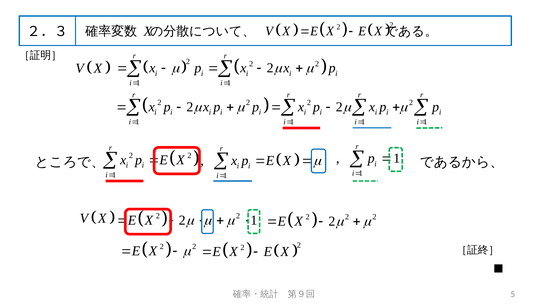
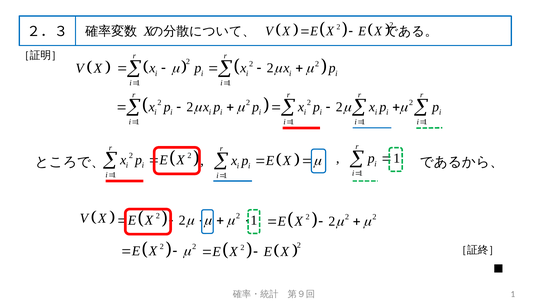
5: 5 -> 1 (513, 294)
